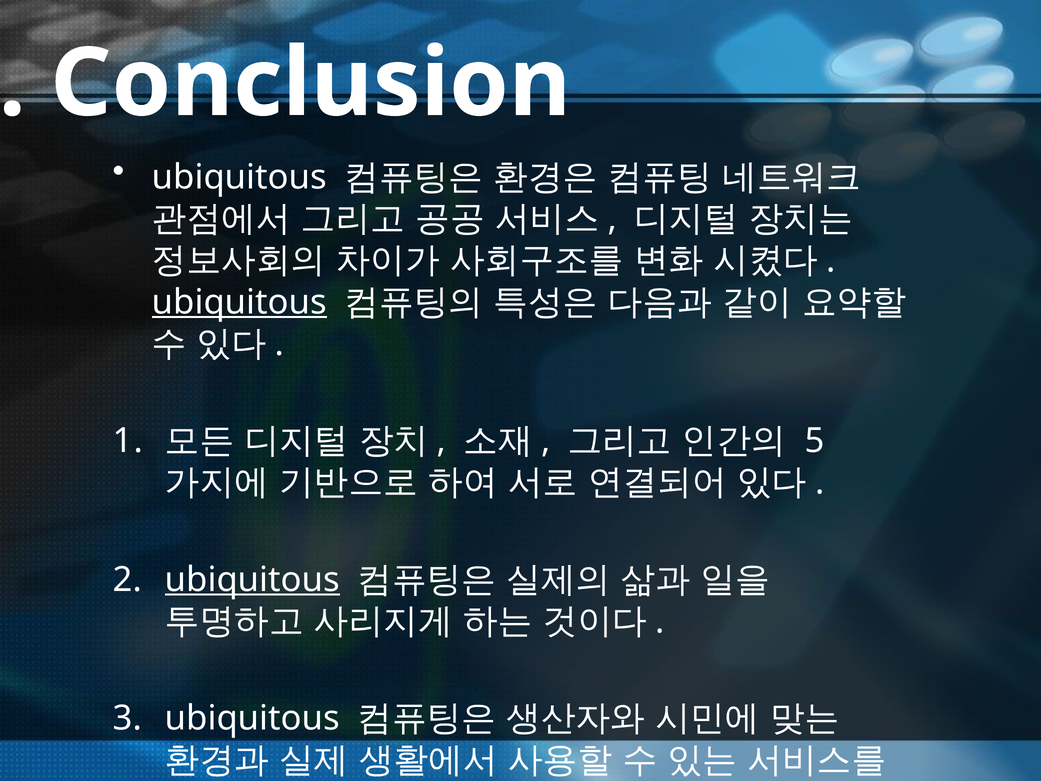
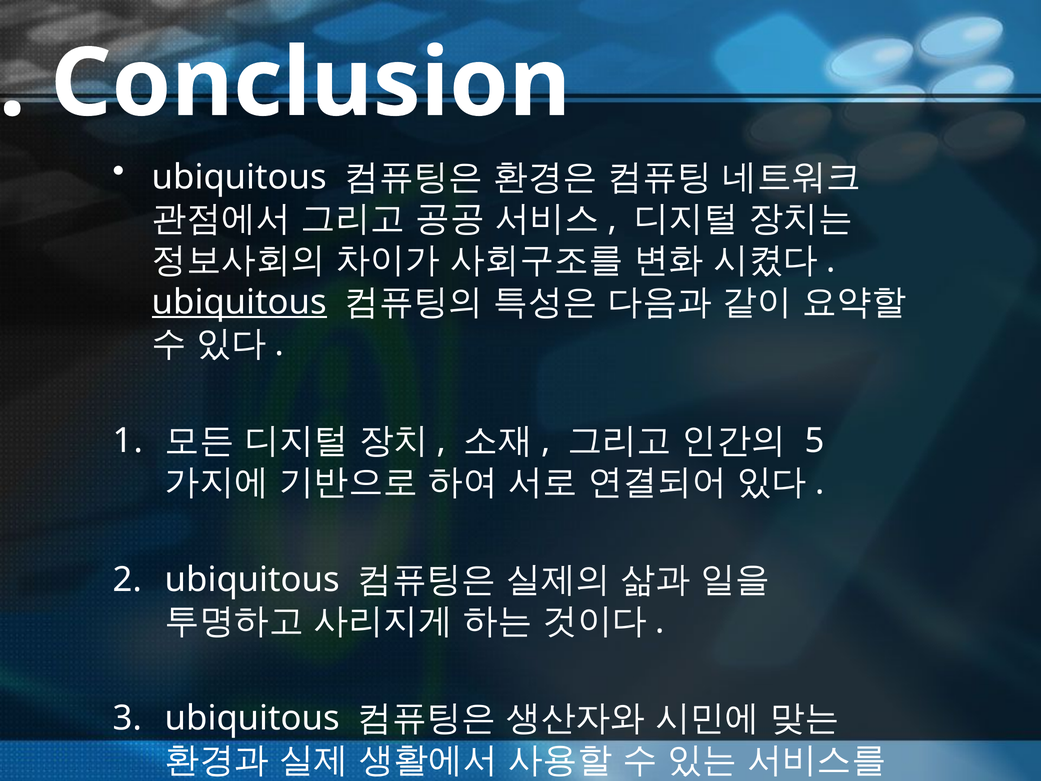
ubiquitous underline: present -> none (252, 579)
